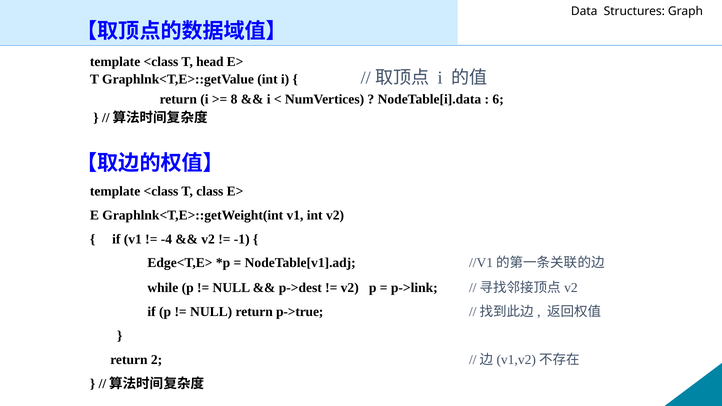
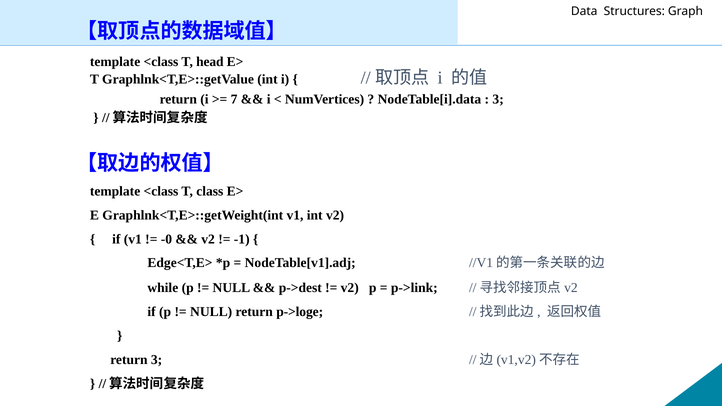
8: 8 -> 7 (234, 99)
6: 6 -> 3 (498, 99)
-4: -4 -> -0 (166, 240)
p->true: p->true -> p->loge (300, 312)
return 2: 2 -> 3 (157, 360)
